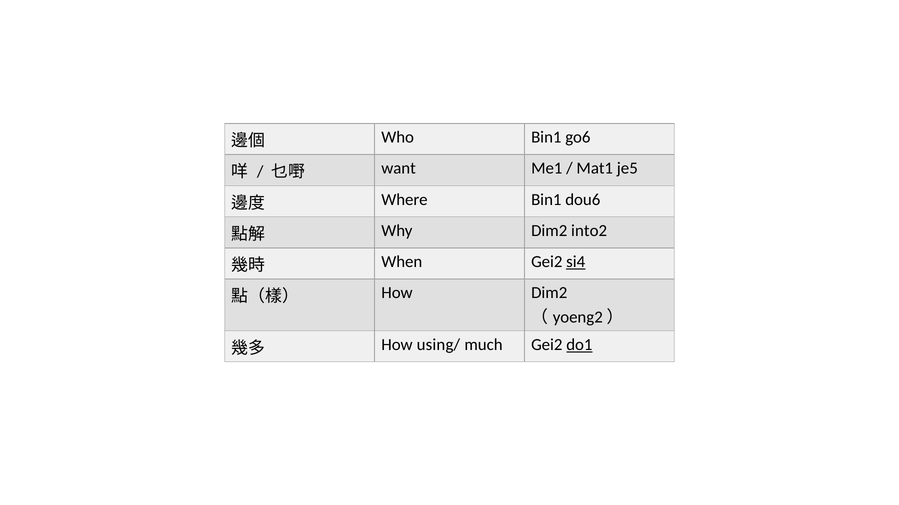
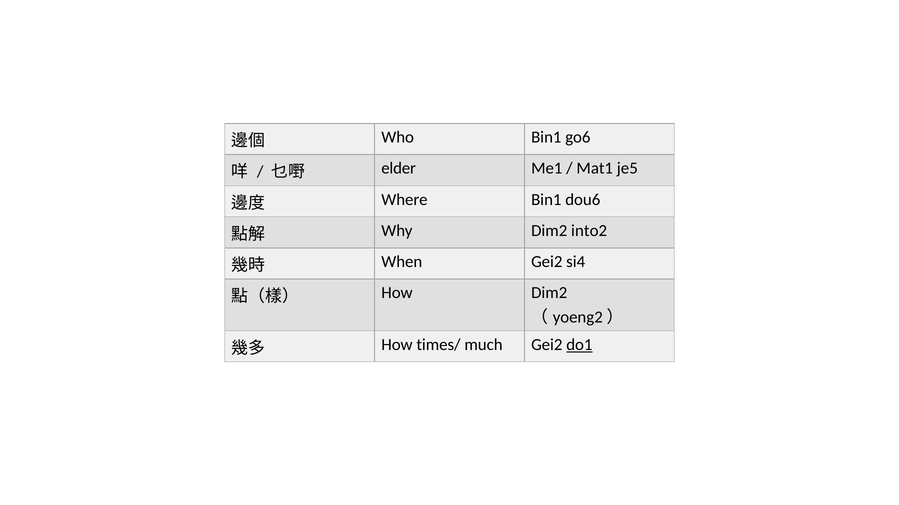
want: want -> elder (399, 169)
si4 underline: present -> none (576, 262)
using/: using/ -> times/ (439, 345)
